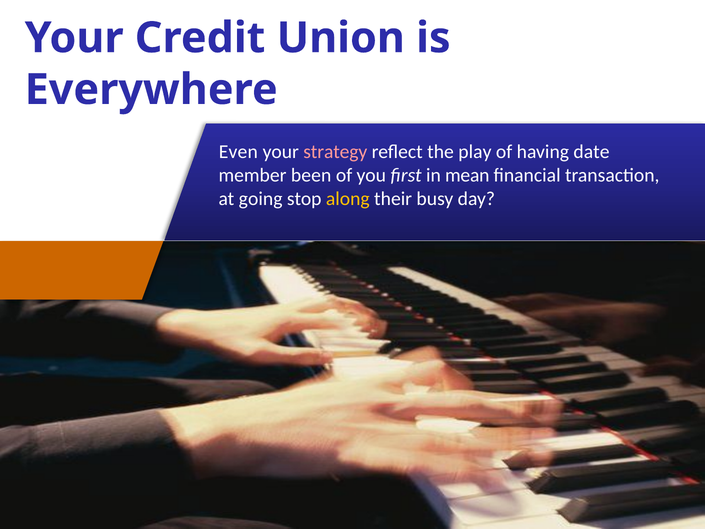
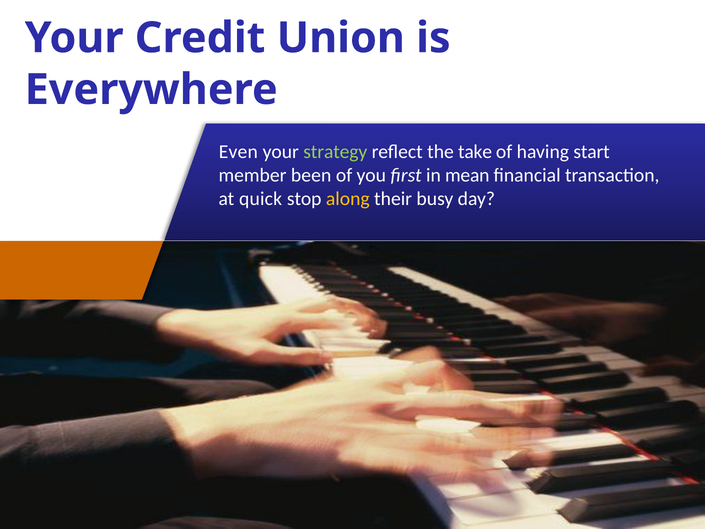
strategy colour: pink -> light green (335, 152)
play: play -> take (475, 152)
date: date -> start (592, 152)
going: going -> quick (261, 199)
